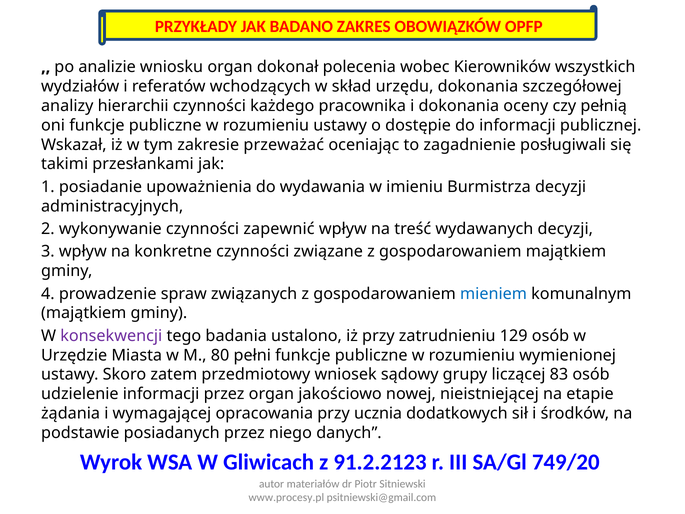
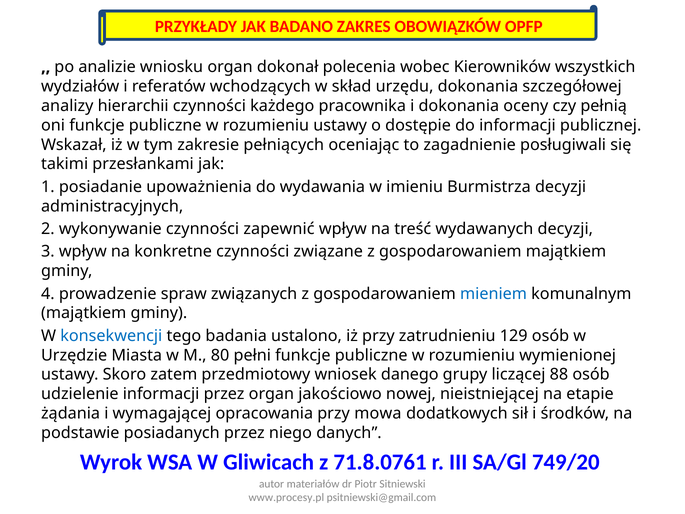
przeważać: przeważać -> pełniących (284, 145)
konsekwencji colour: purple -> blue (111, 336)
sądowy: sądowy -> danego (410, 374)
83: 83 -> 88 (559, 374)
ucznia: ucznia -> mowa (378, 413)
91.2.2123: 91.2.2123 -> 71.8.0761 (380, 462)
